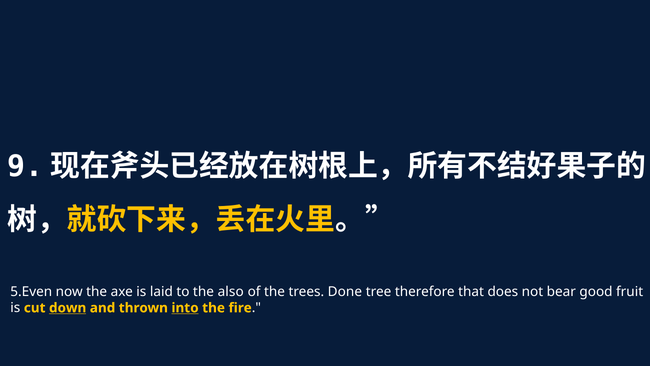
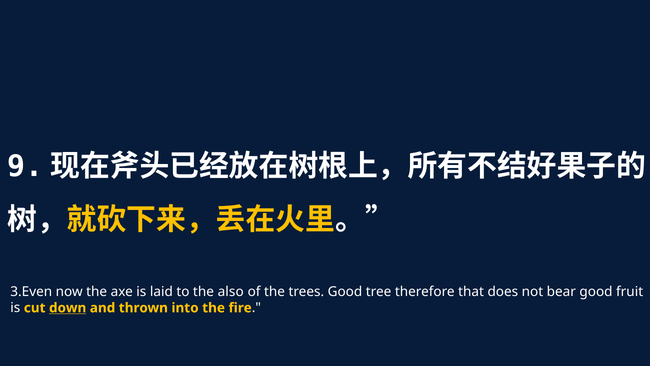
5.Even: 5.Even -> 3.Even (31, 291)
trees Done: Done -> Good (345, 291)
into underline: present -> none (185, 308)
